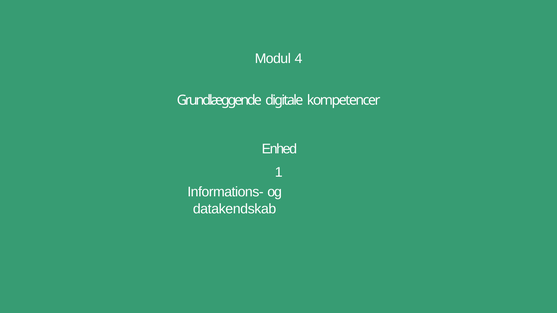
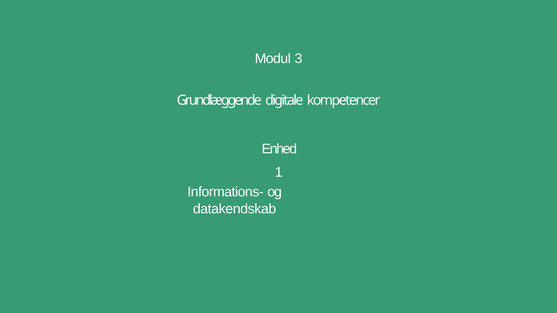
4: 4 -> 3 (298, 59)
